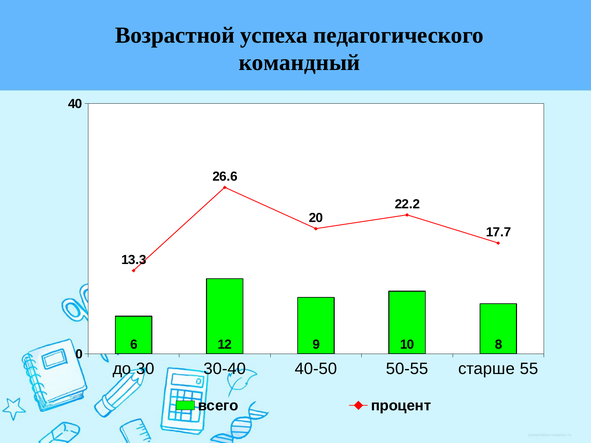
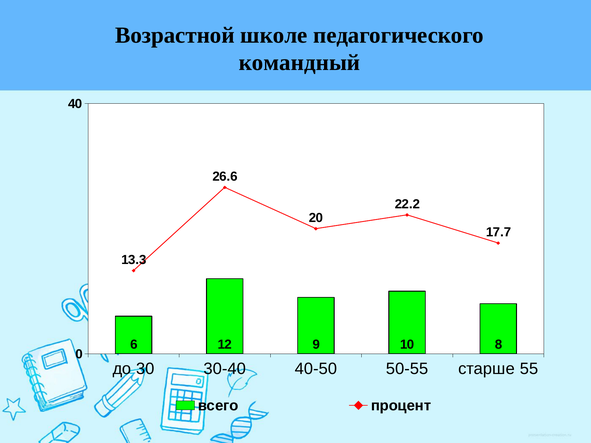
успеха: успеха -> школе (274, 35)
